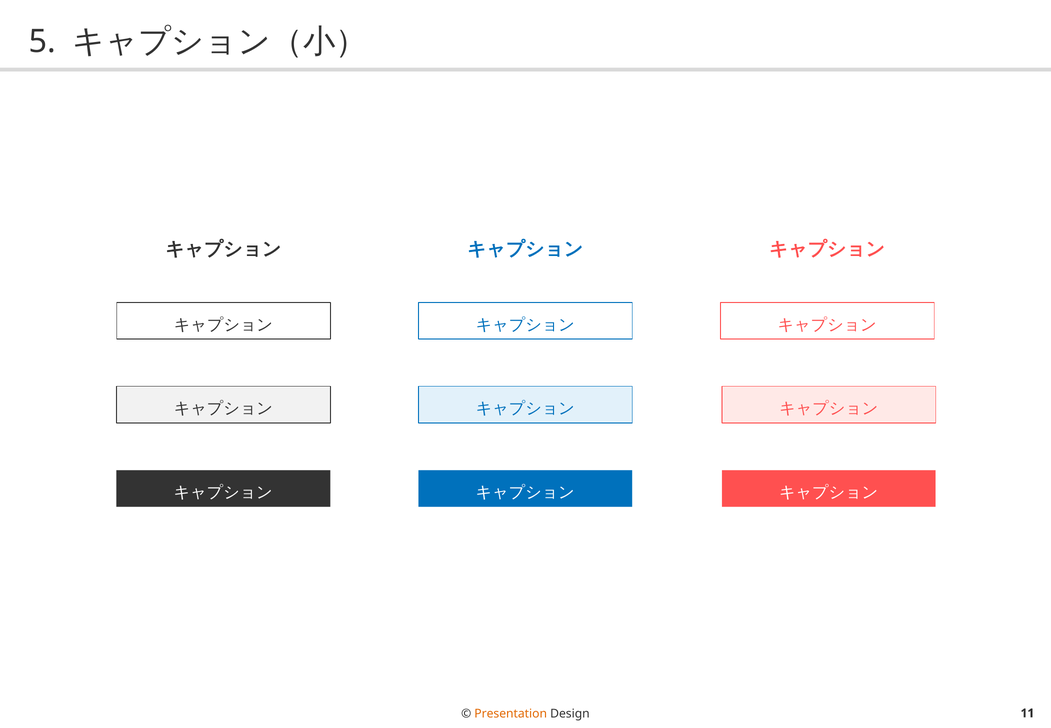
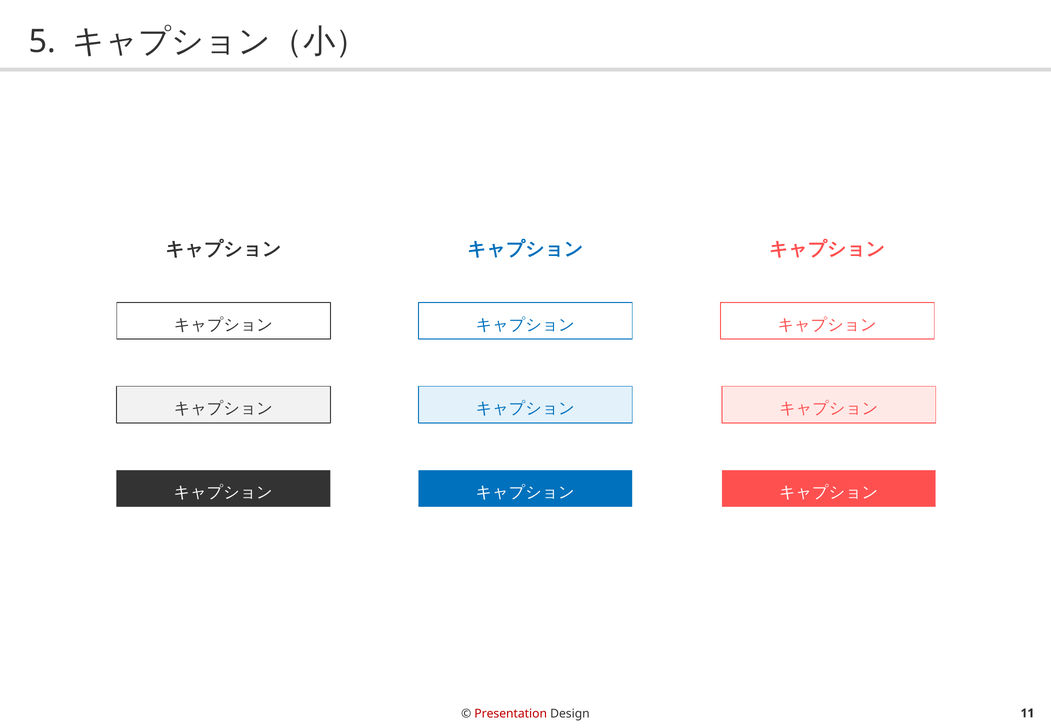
Presentation colour: orange -> red (511, 713)
